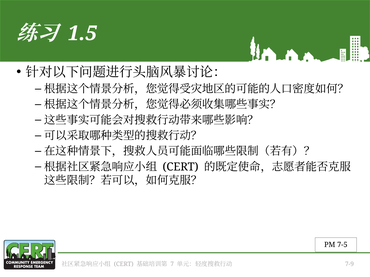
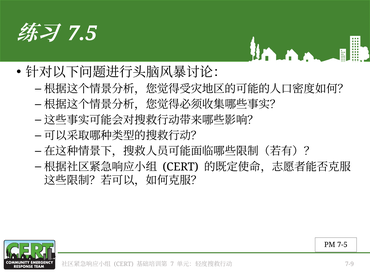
1.5: 1.5 -> 7.5 (82, 33)
